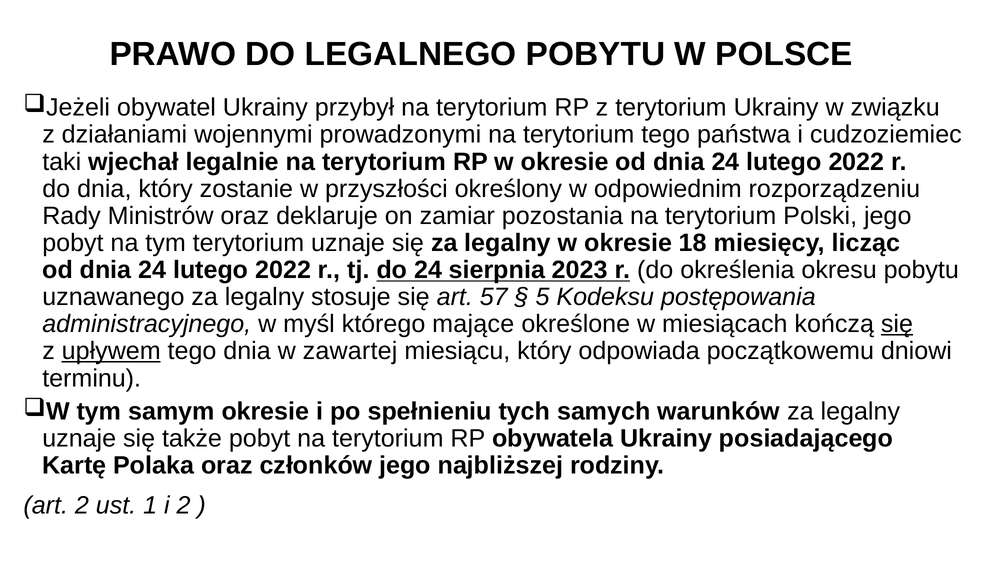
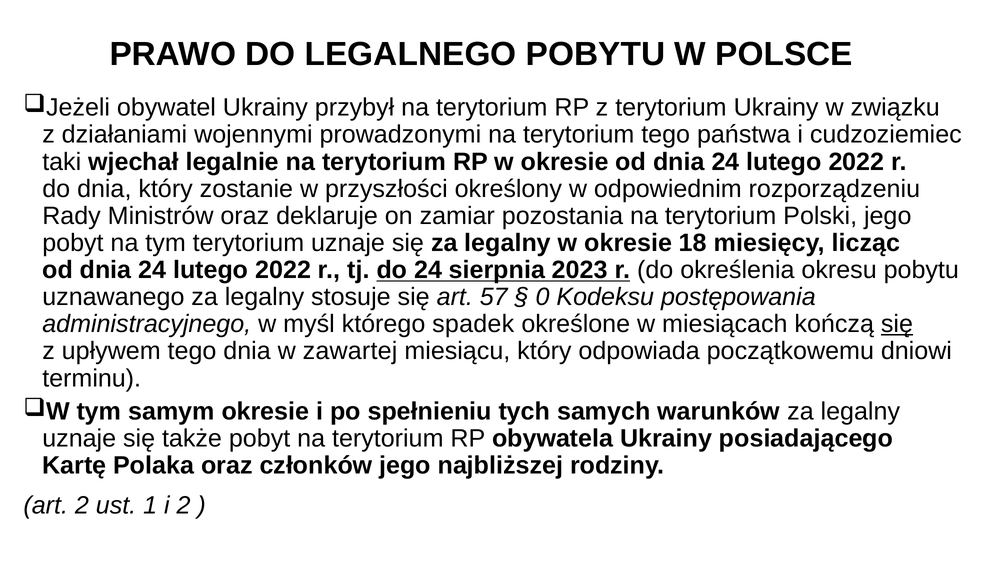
5: 5 -> 0 (543, 297)
mające: mające -> spadek (473, 324)
upływem underline: present -> none (111, 351)
